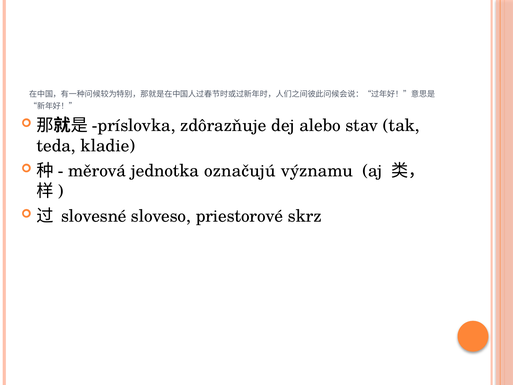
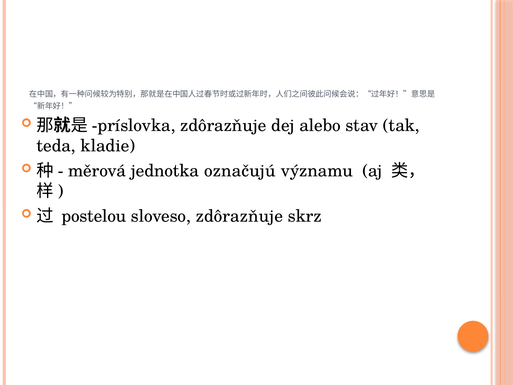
slovesné: slovesné -> postelou (94, 216)
sloveso priestorové: priestorové -> zdôrazňuje (239, 216)
